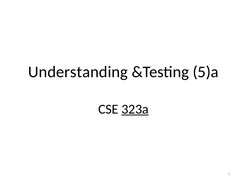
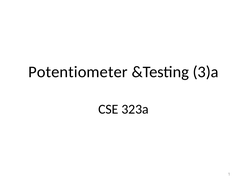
Understanding: Understanding -> Potentiometer (78, 72)
5)a: 5)a -> 3)a (206, 72)
323a underline: present -> none (135, 110)
